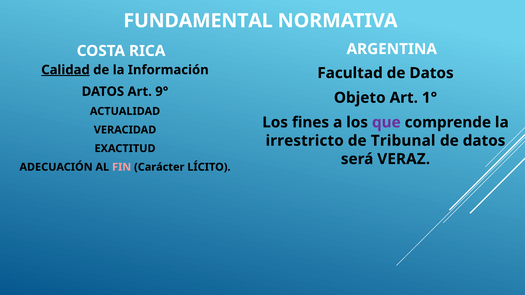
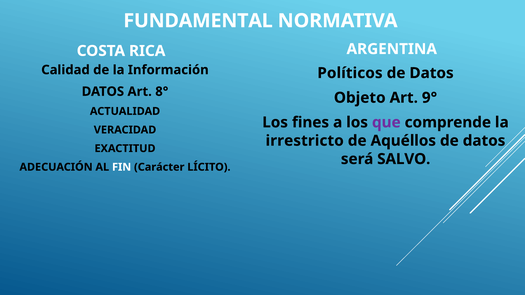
Calidad underline: present -> none (65, 70)
Facultad: Facultad -> Políticos (350, 73)
9°: 9° -> 8° (162, 92)
1°: 1° -> 9° (429, 98)
Tribunal: Tribunal -> Aquéllos (403, 141)
VERAZ: VERAZ -> SALVO (404, 159)
FIN colour: pink -> white (122, 167)
